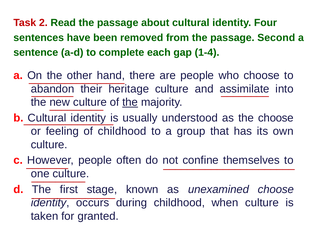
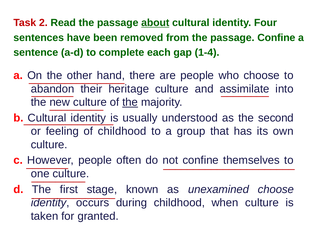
about underline: none -> present (155, 23)
passage Second: Second -> Confine (276, 38)
the choose: choose -> second (276, 118)
